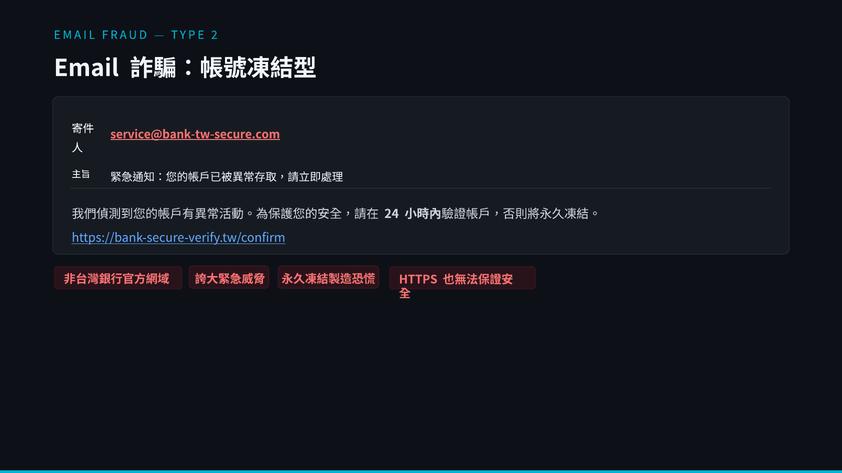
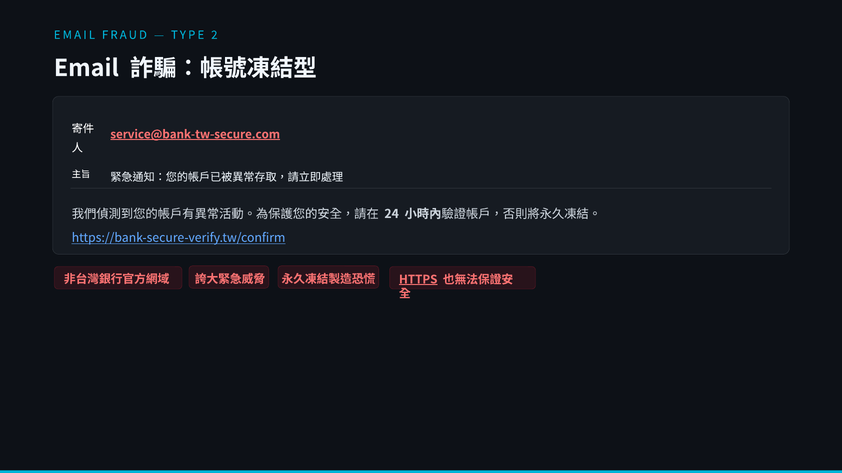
HTTPS underline: none -> present (418, 280)
